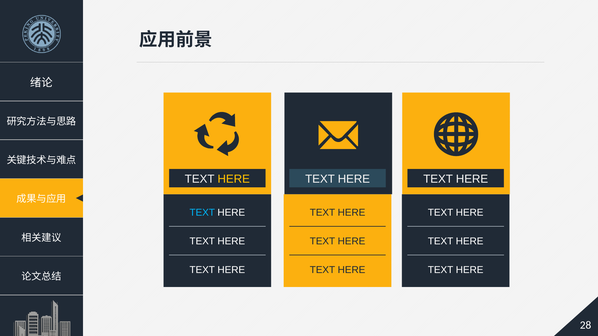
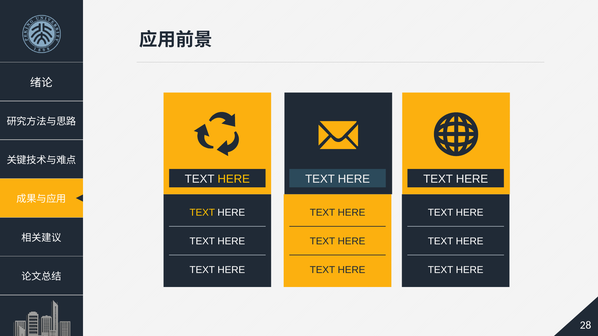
TEXT colour: light blue -> yellow (202, 213)
